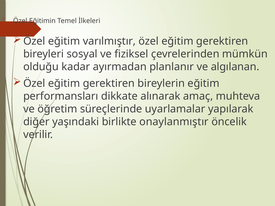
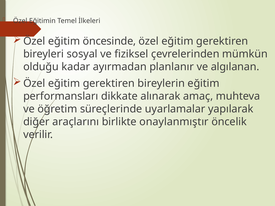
varılmıştır: varılmıştır -> öncesinde (109, 41)
yaşındaki: yaşındaki -> araçlarını (76, 122)
